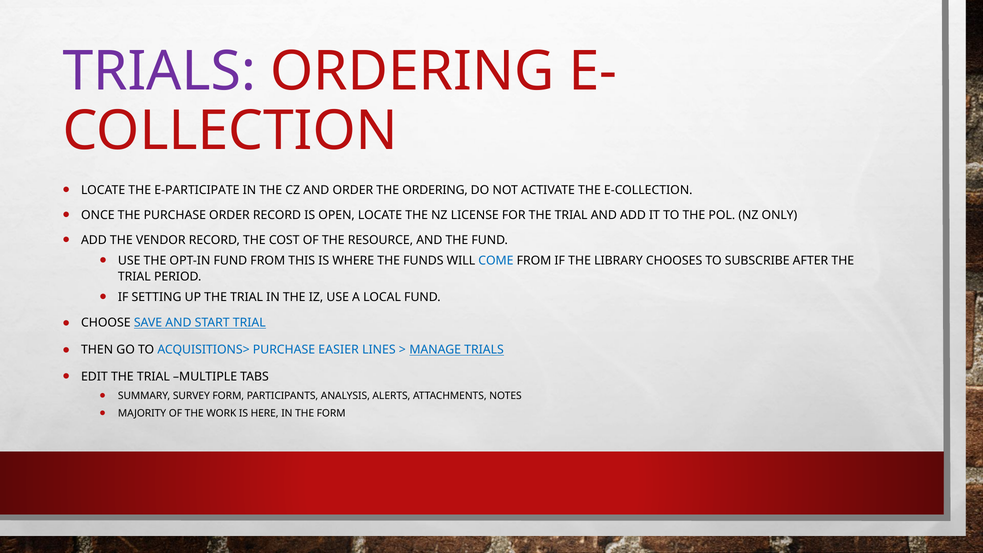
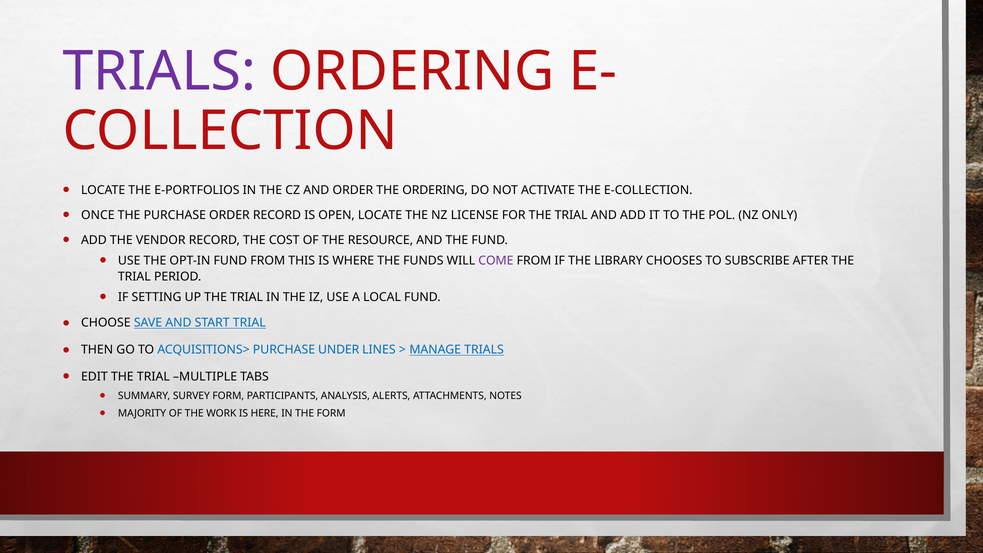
E-PARTICIPATE: E-PARTICIPATE -> E-PORTFOLIOS (197, 190)
COME colour: blue -> purple (496, 261)
EASIER: EASIER -> UNDER (339, 350)
